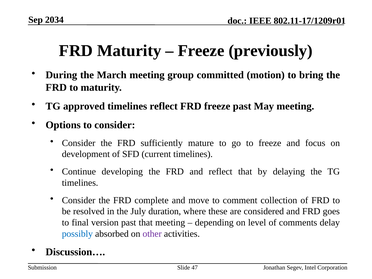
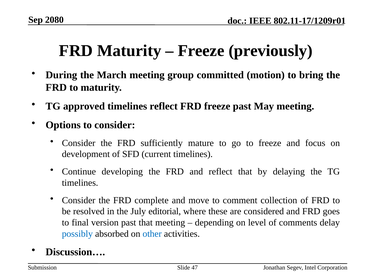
2034: 2034 -> 2080 (54, 20)
duration: duration -> editorial (165, 211)
other colour: purple -> blue (152, 234)
